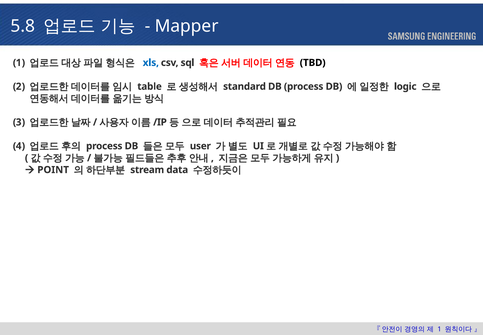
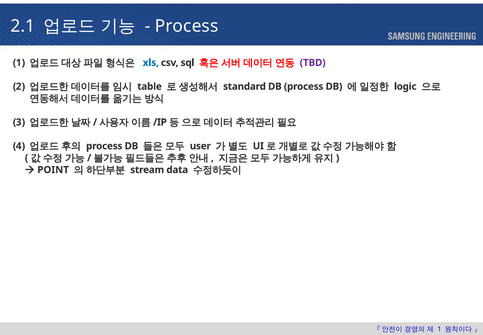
5.8: 5.8 -> 2.1 (23, 26)
Mapper: Mapper -> Process (187, 26)
TBD colour: black -> purple (313, 63)
